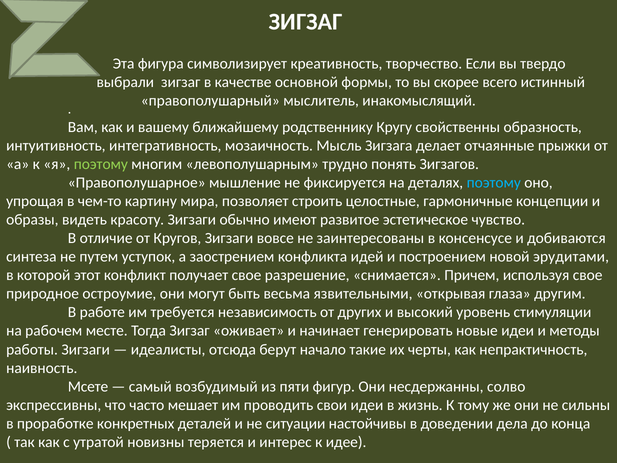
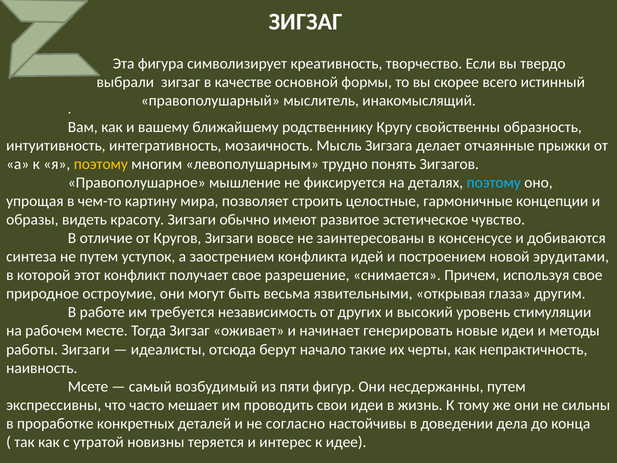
поэтому colour: light green -> yellow (101, 164)
несдержанны солво: солво -> путем (506, 386)
ситуации: ситуации -> согласно (295, 423)
